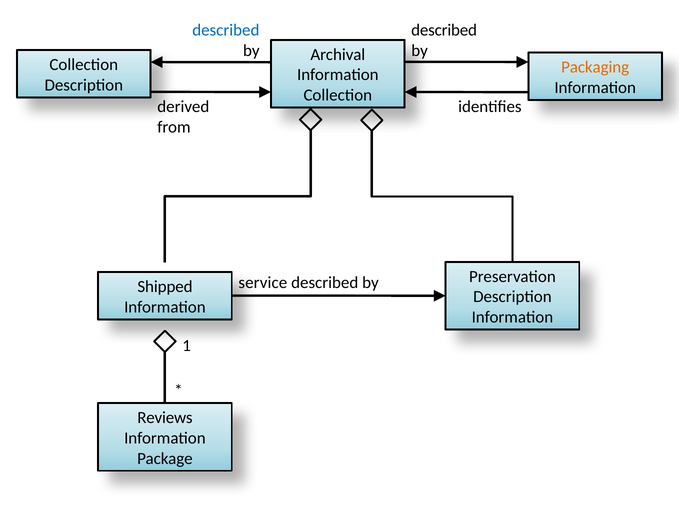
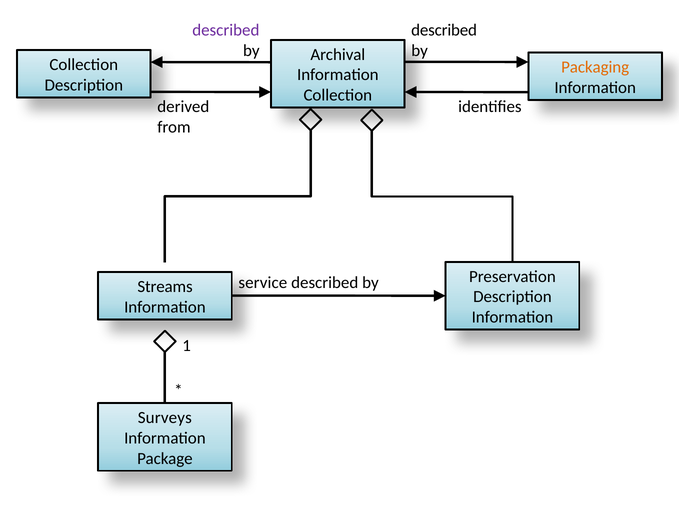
described colour: blue -> purple (226, 30)
Shipped: Shipped -> Streams (165, 287)
Reviews: Reviews -> Surveys (165, 418)
